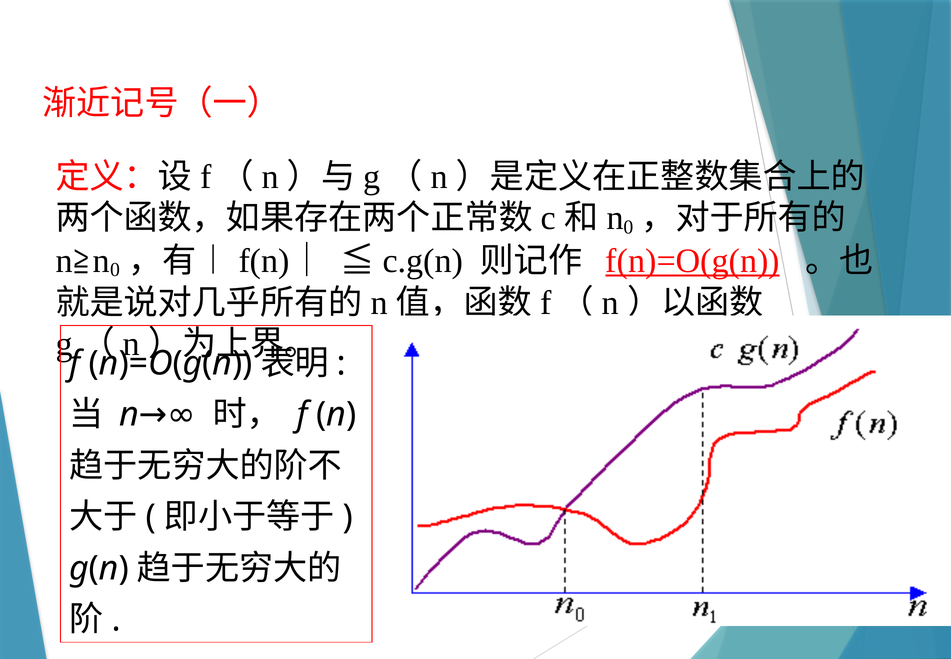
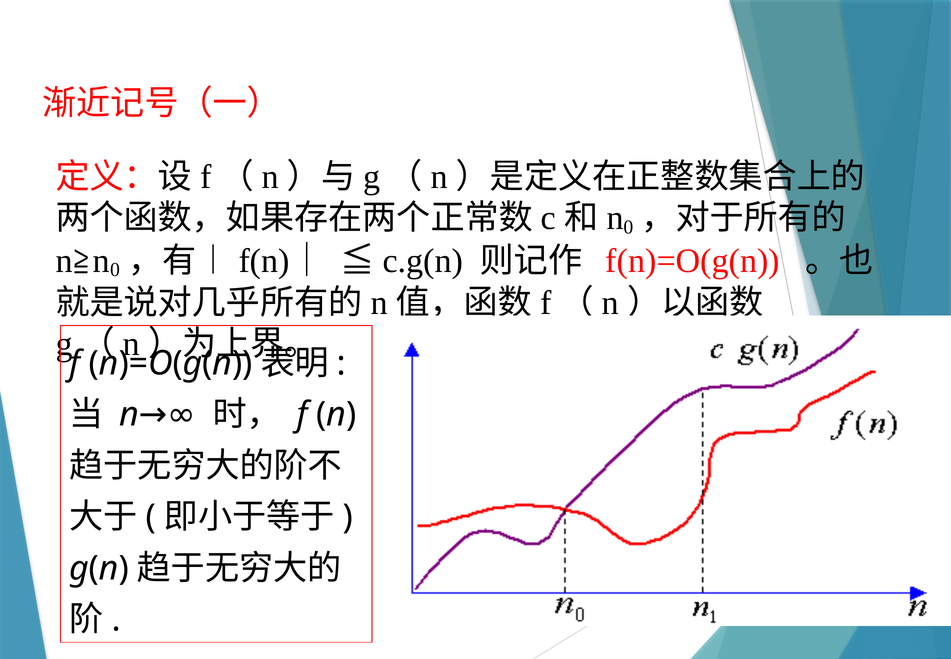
f(n)=O(g(n underline: present -> none (693, 261)
